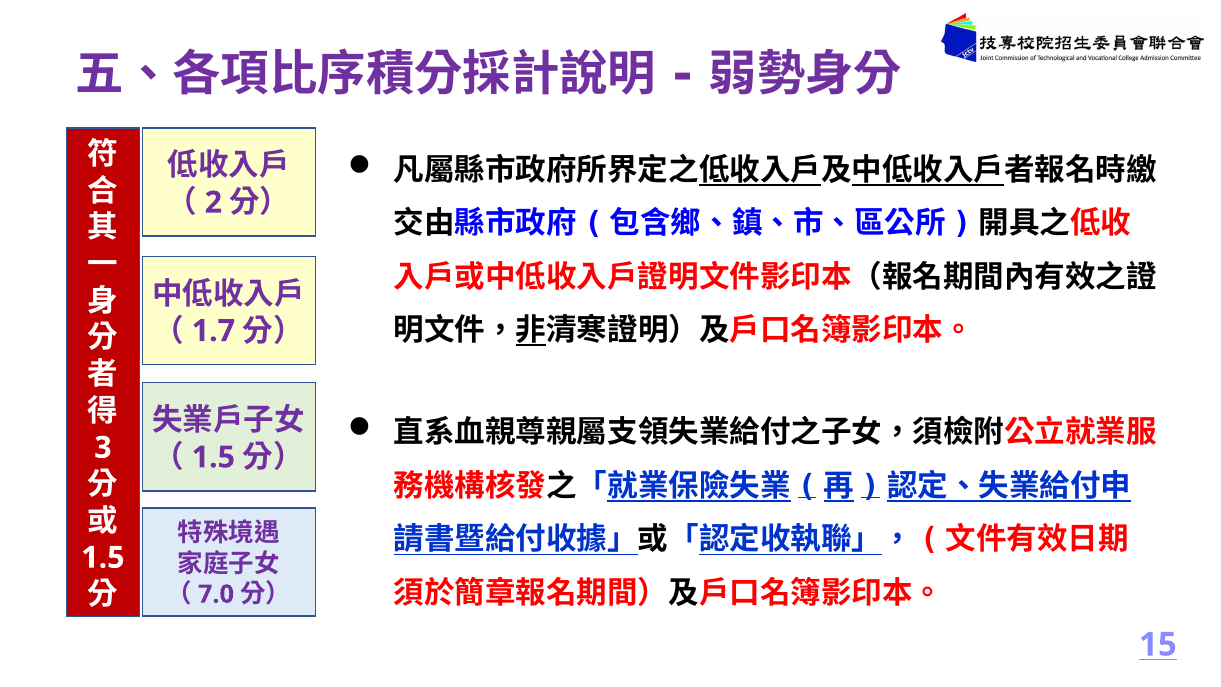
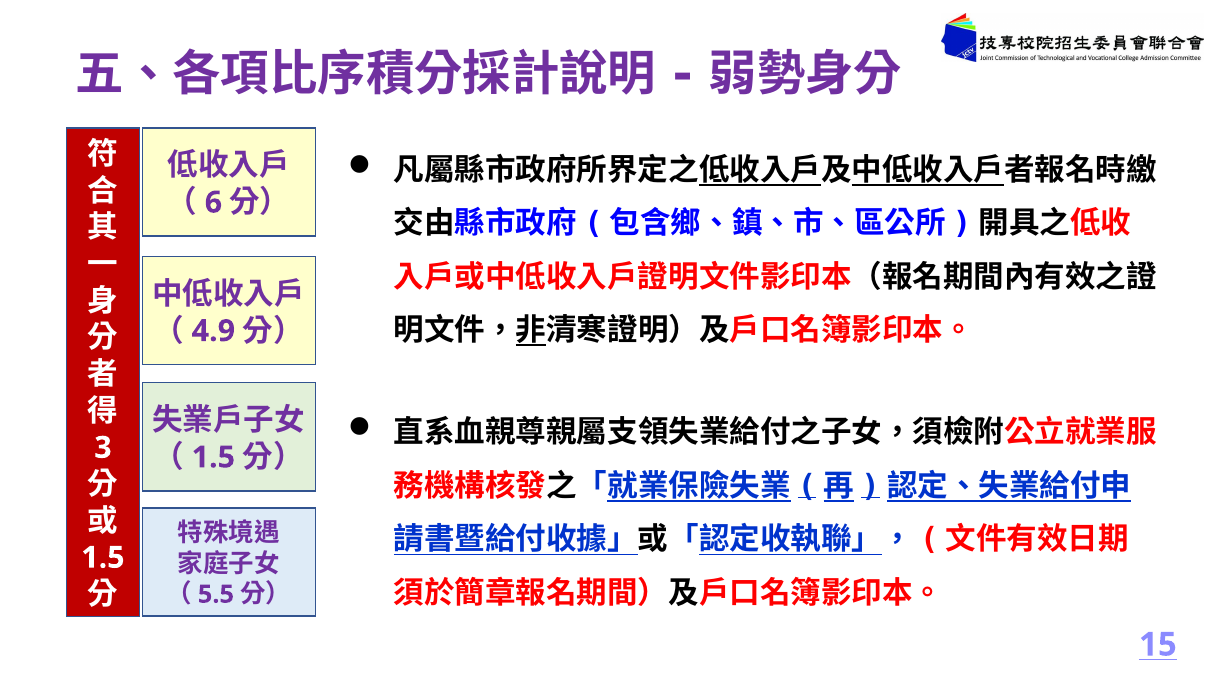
2: 2 -> 6 (213, 202)
1.7: 1.7 -> 4.9 (213, 331)
7.0: 7.0 -> 5.5 (216, 594)
